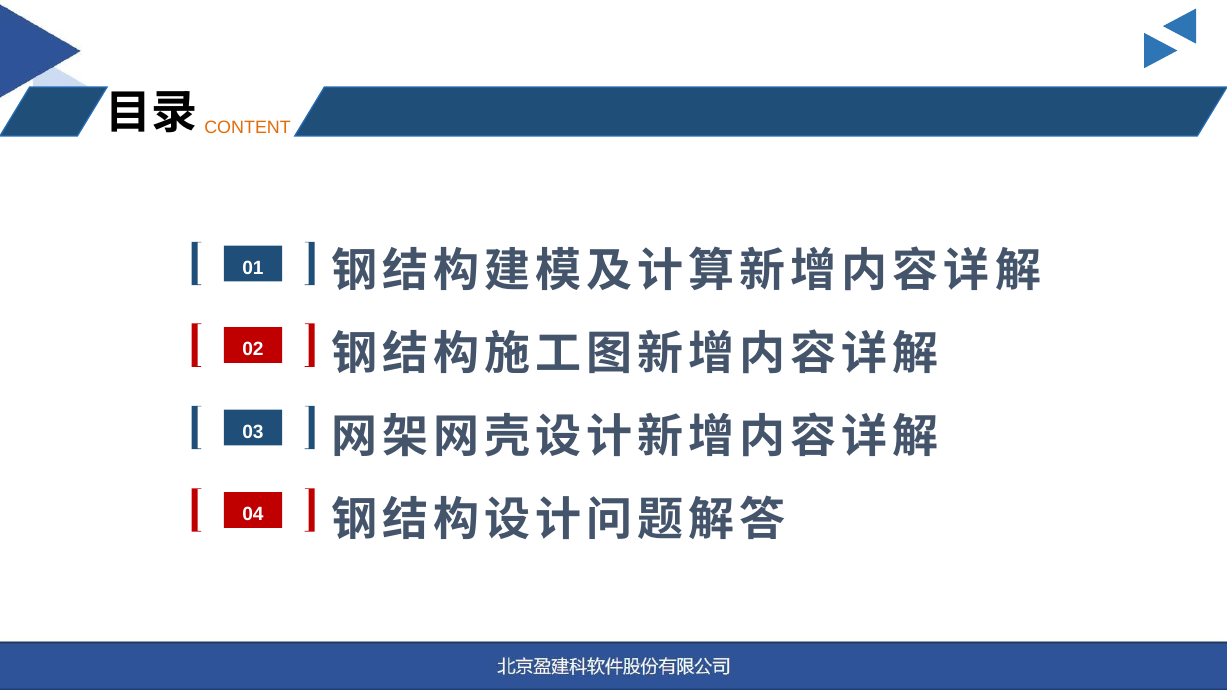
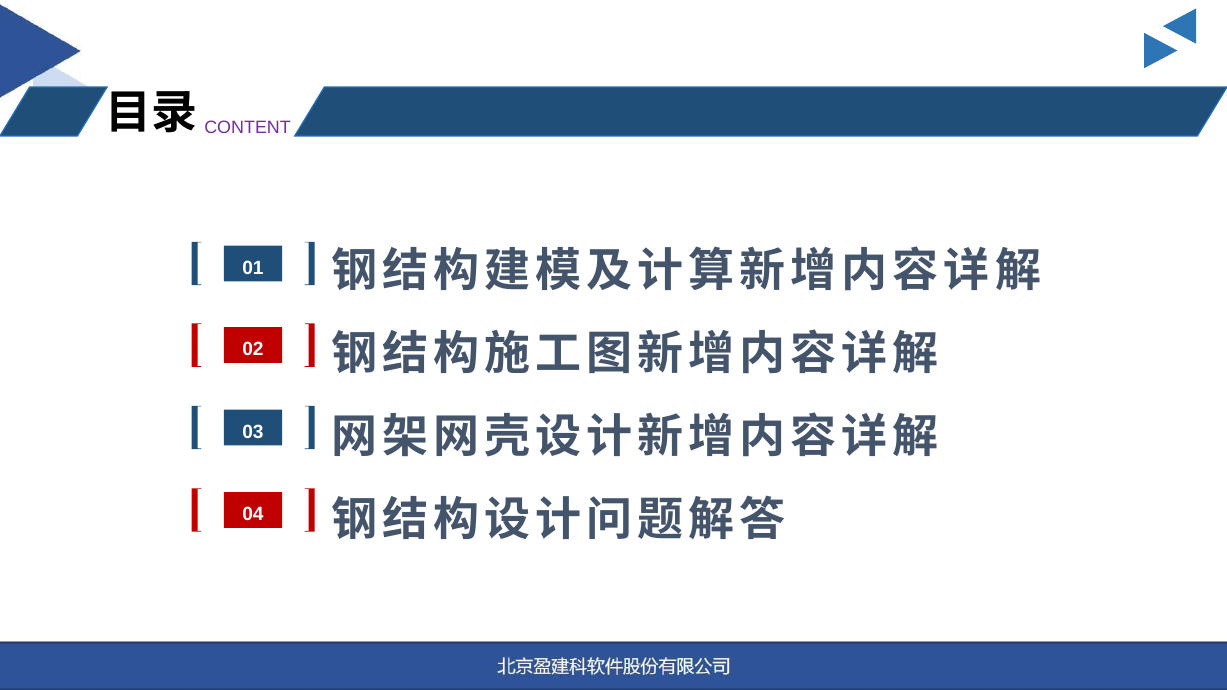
CONTENT colour: orange -> purple (248, 128)
